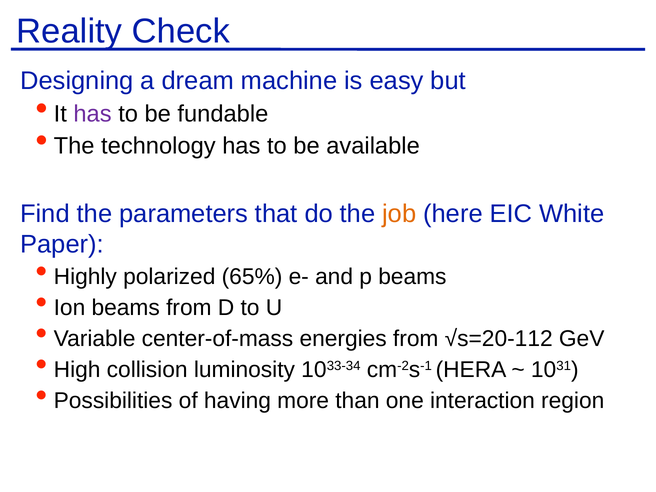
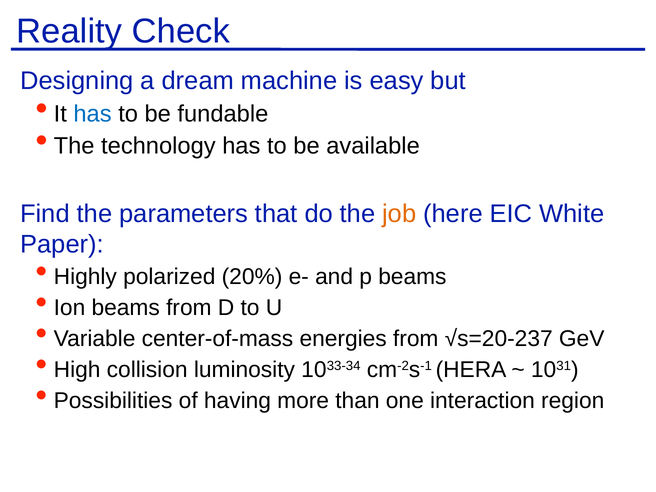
has colour: purple -> blue (93, 114)
65%: 65% -> 20% (252, 277)
√s=20-112: √s=20-112 -> √s=20-237 (499, 339)
